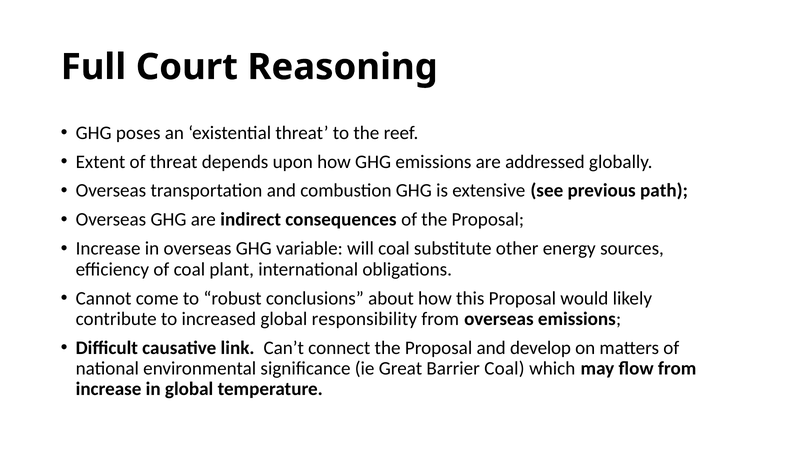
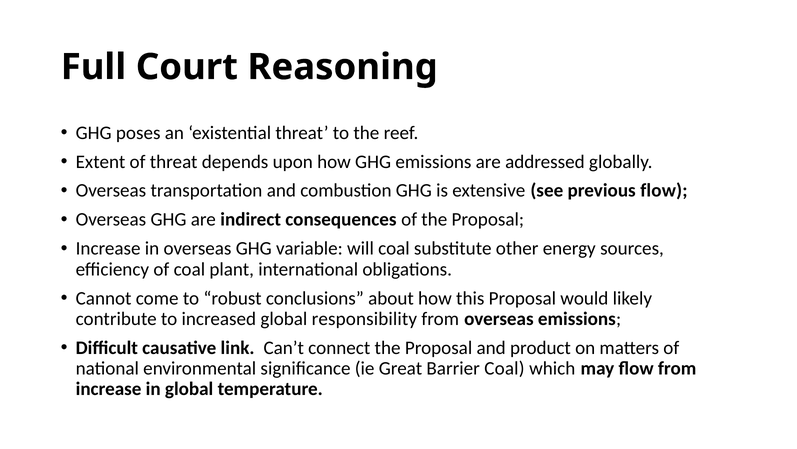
previous path: path -> flow (664, 190)
develop: develop -> product (540, 347)
